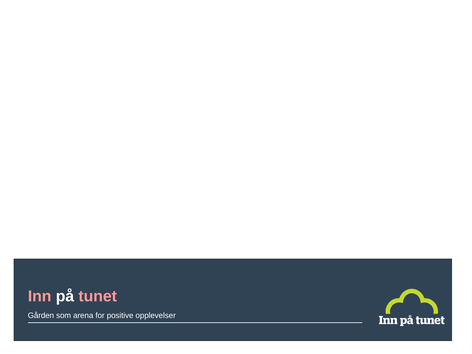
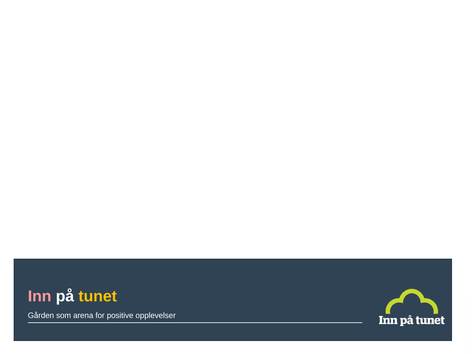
tunet colour: pink -> yellow (98, 296)
